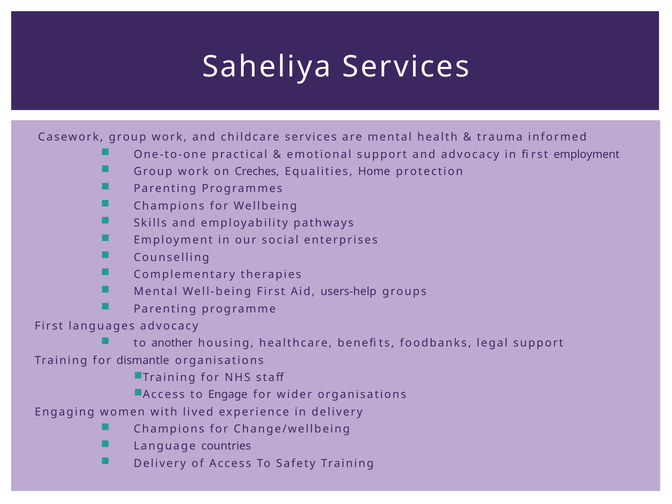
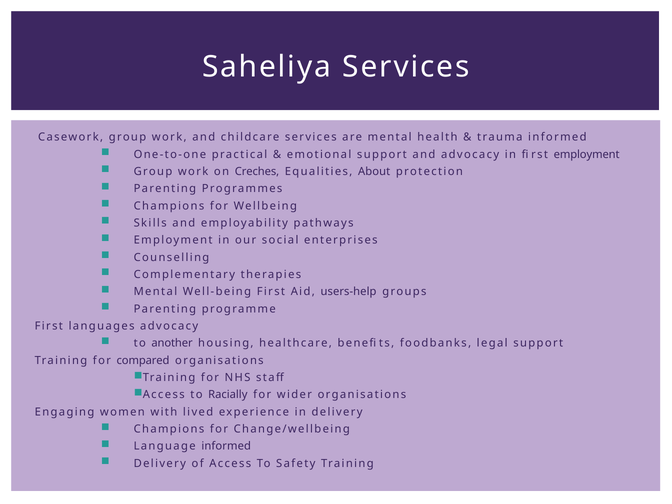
Home: Home -> About (374, 172)
dismantle: dismantle -> compared (143, 360)
Engage: Engage -> Racially (228, 395)
Language countries: countries -> informed (226, 446)
